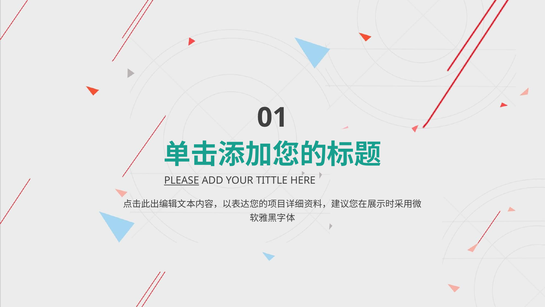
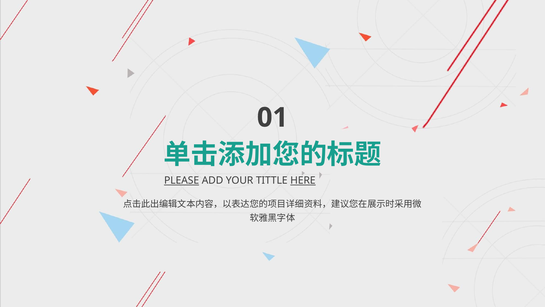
HERE underline: none -> present (303, 180)
